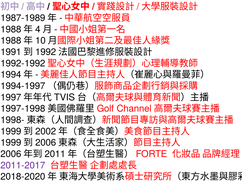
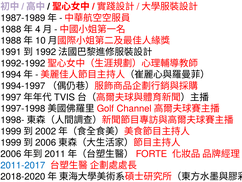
2011-2017 colour: purple -> blue (23, 165)
